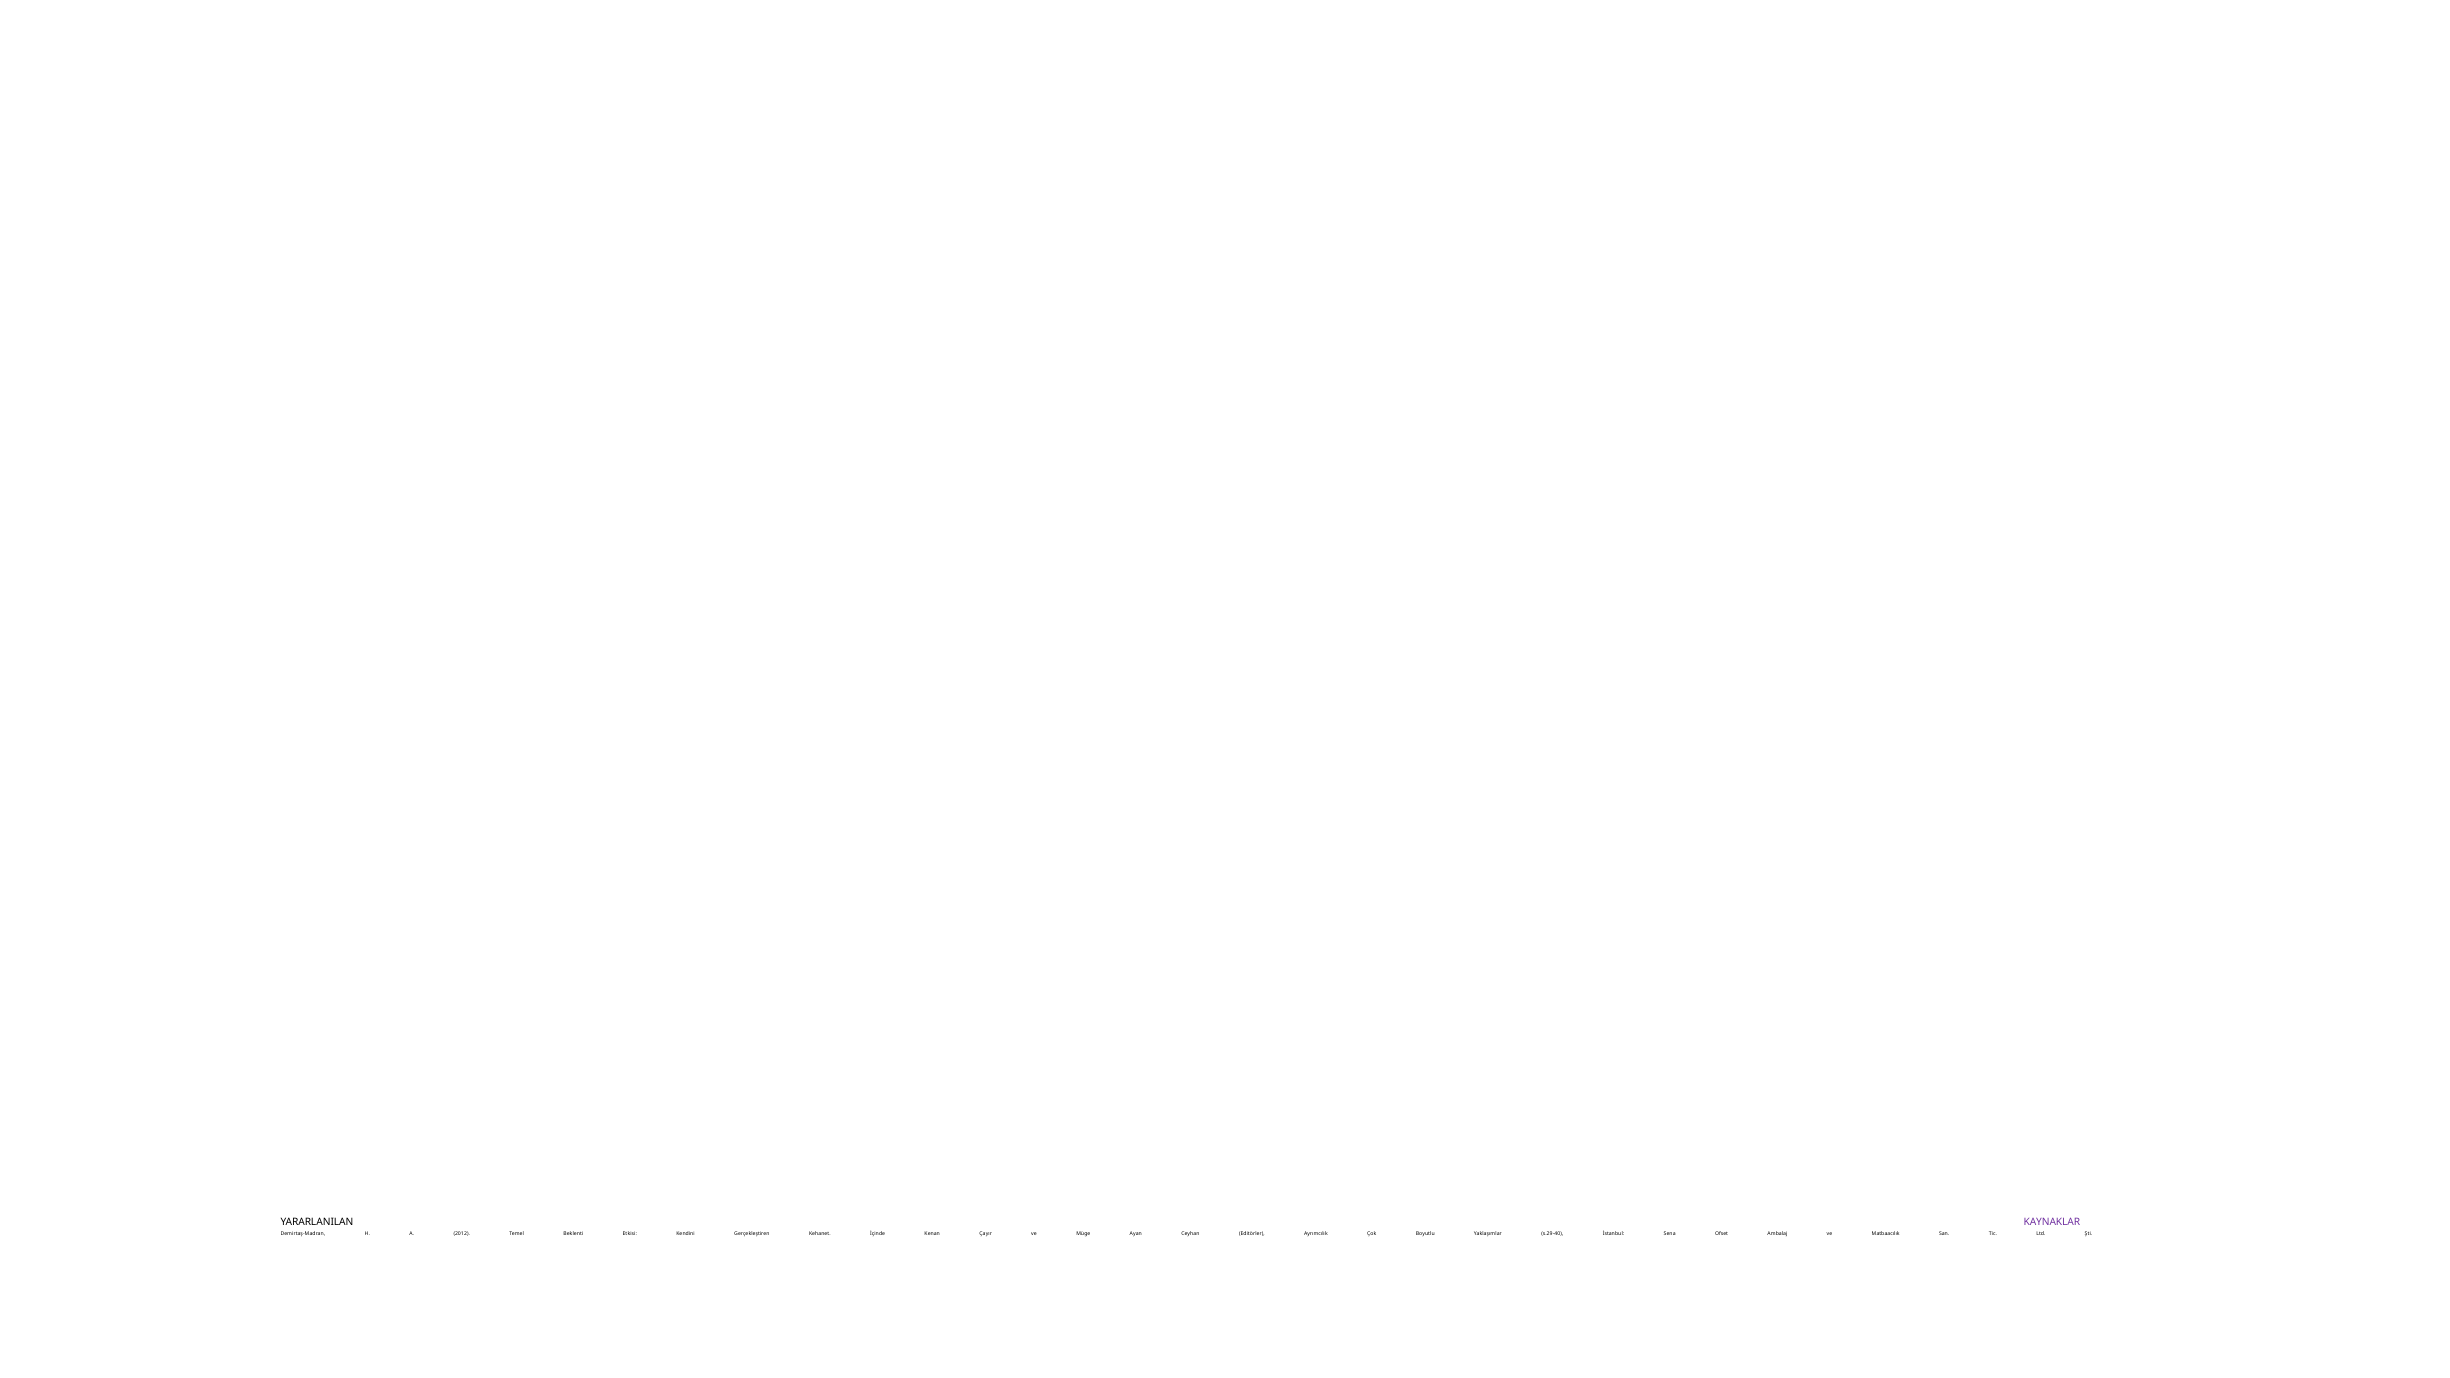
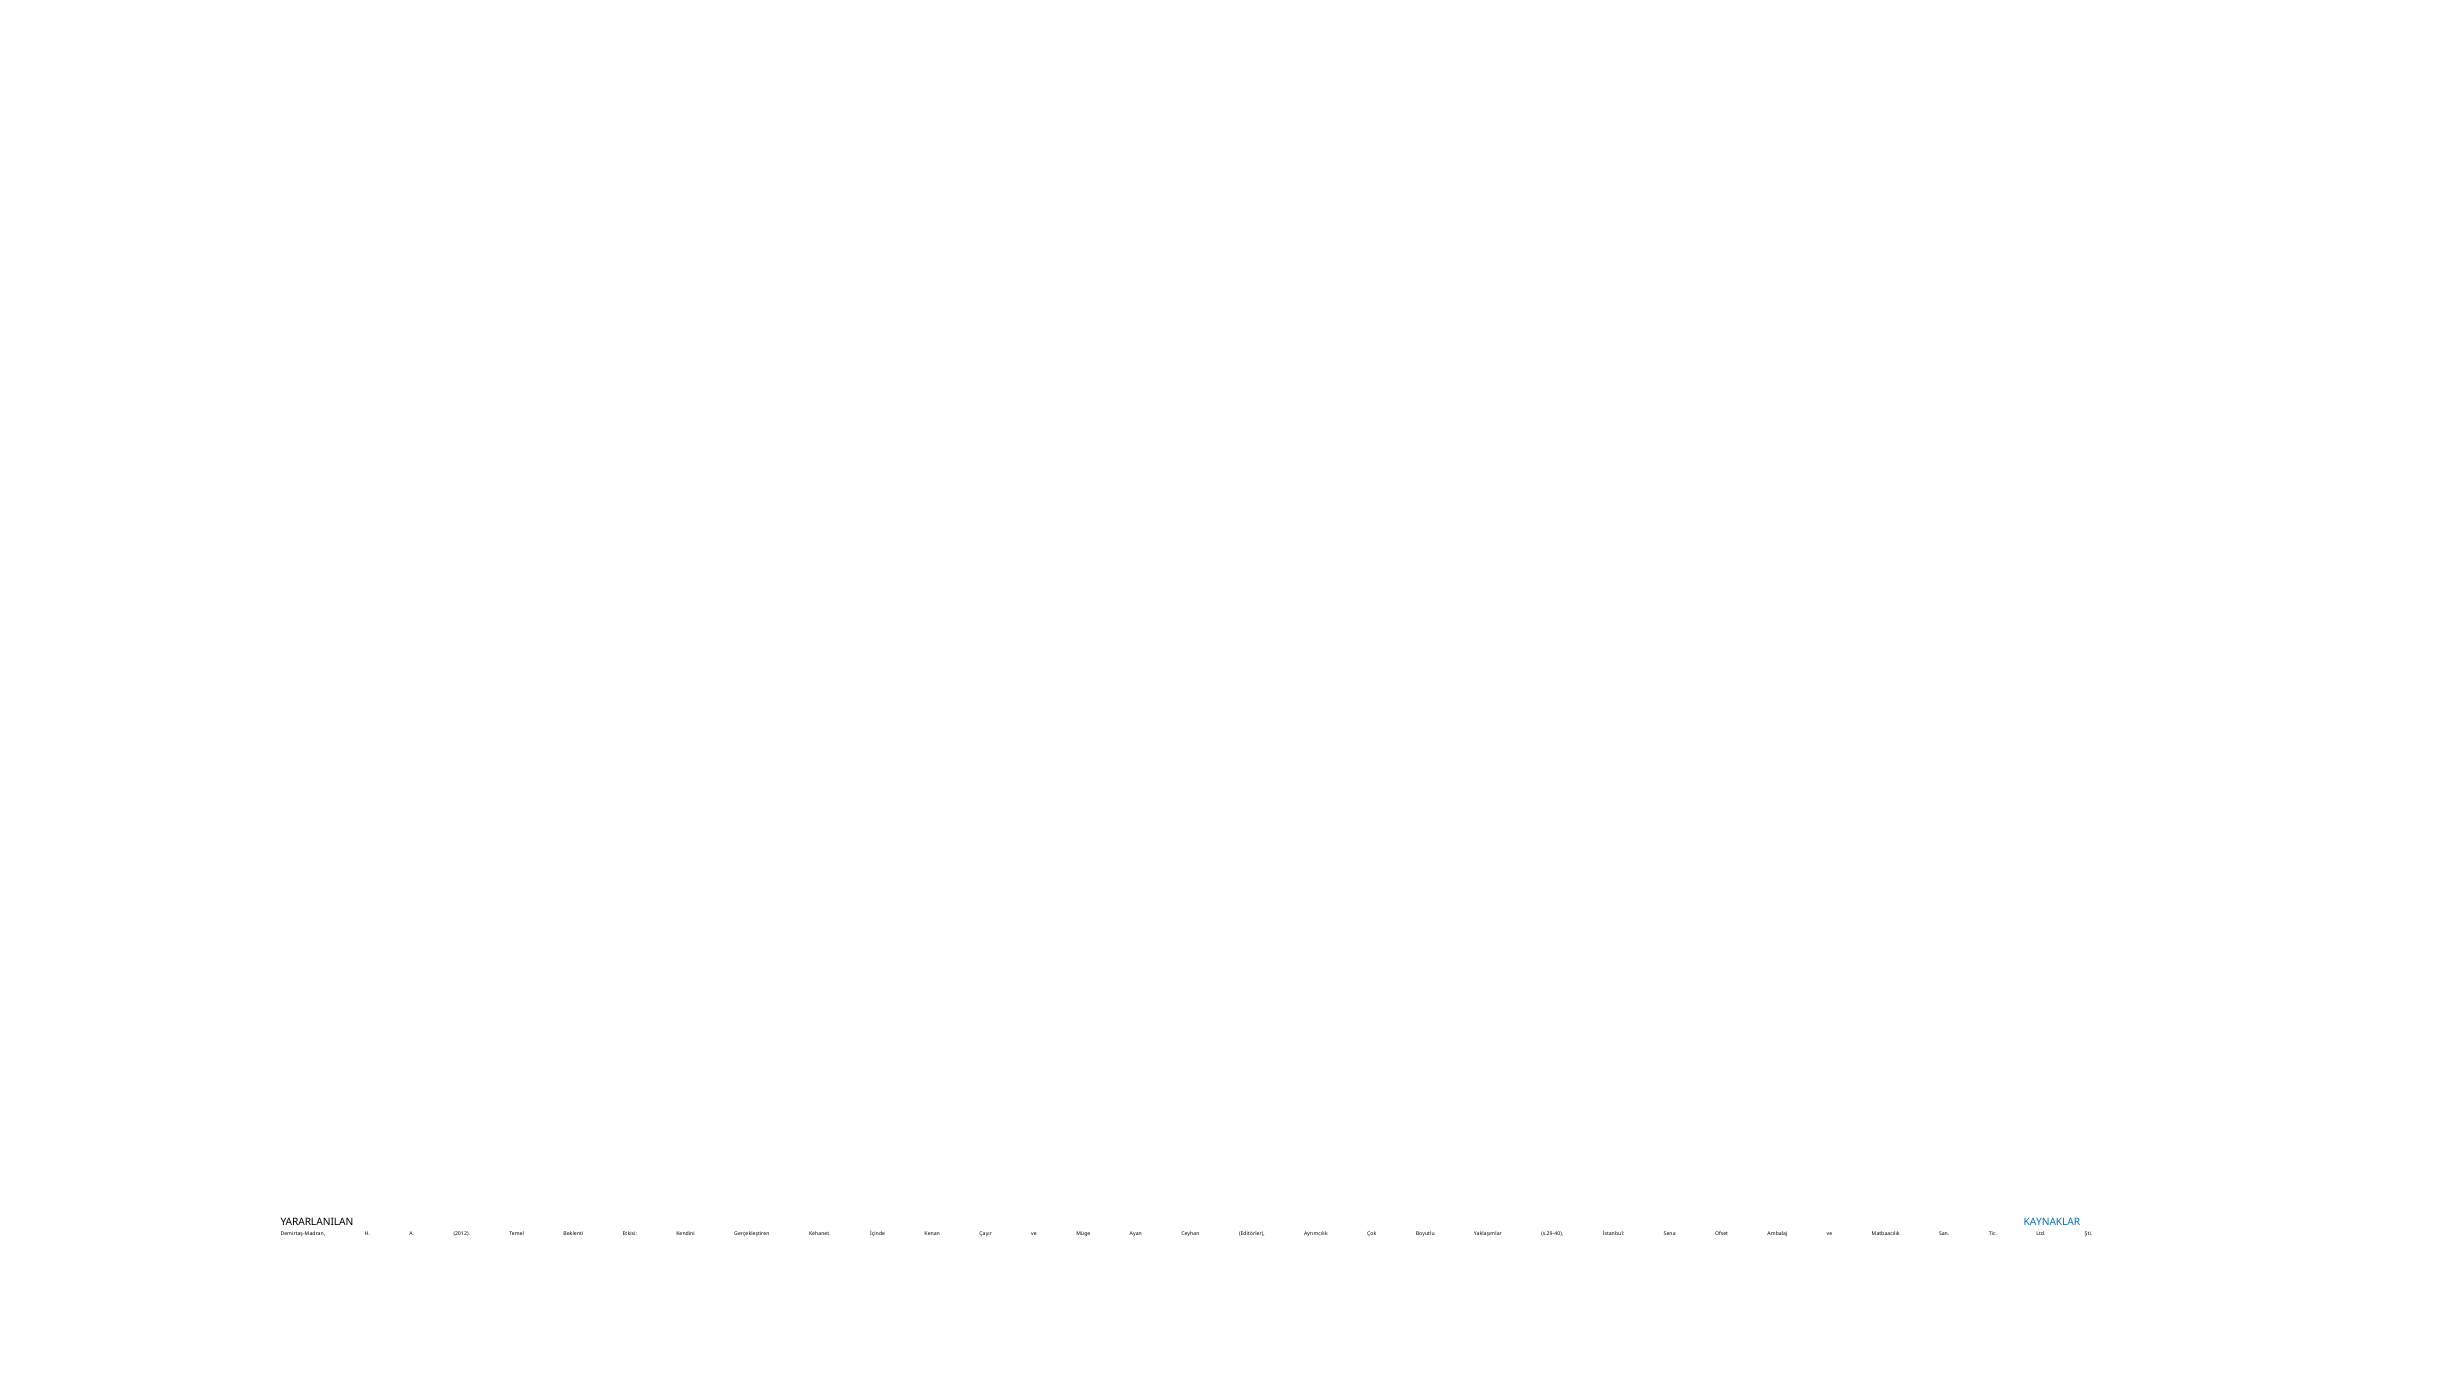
KAYNAKLAR colour: purple -> blue (2052, 1223)
